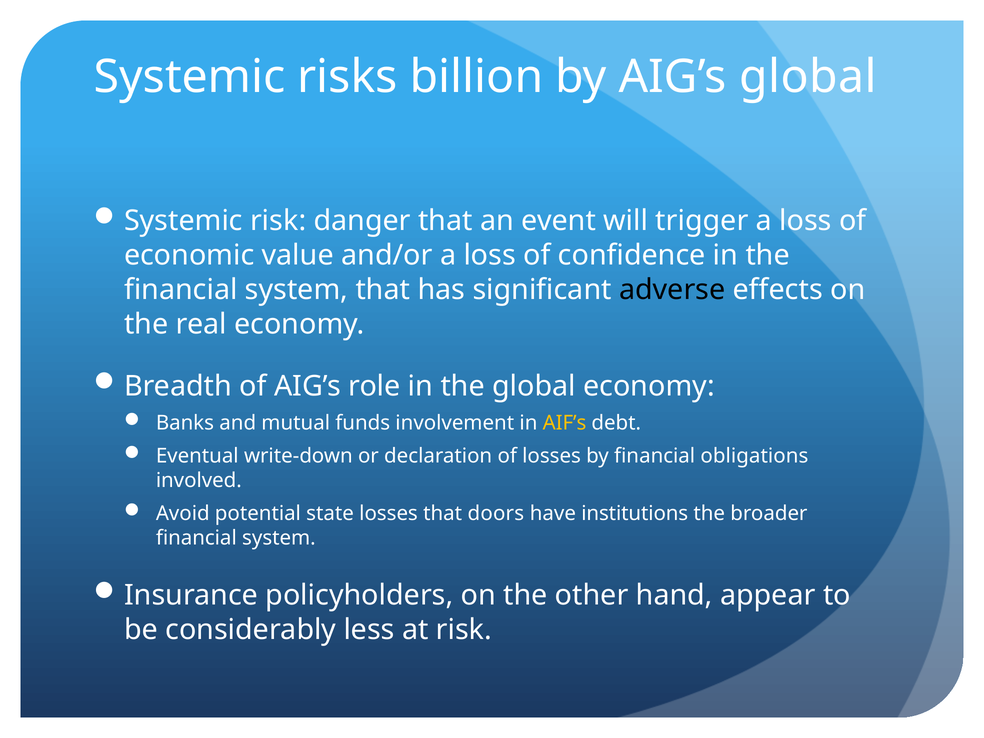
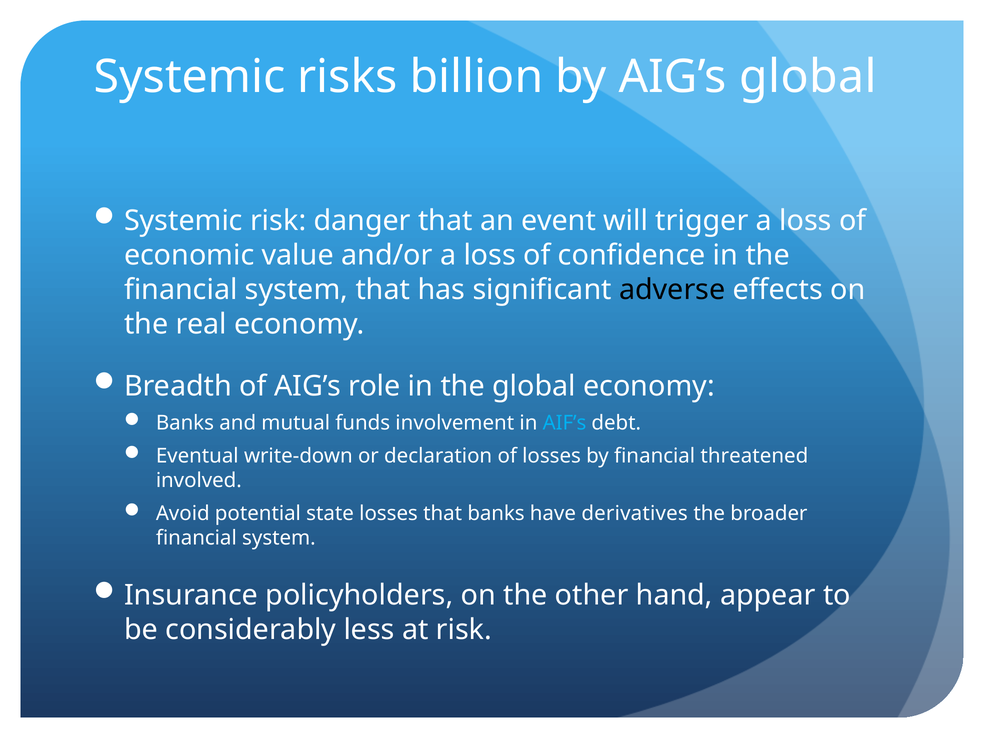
AIF’s colour: yellow -> light blue (565, 423)
obligations: obligations -> threatened (754, 456)
that doors: doors -> banks (496, 513)
institutions: institutions -> derivatives (635, 513)
